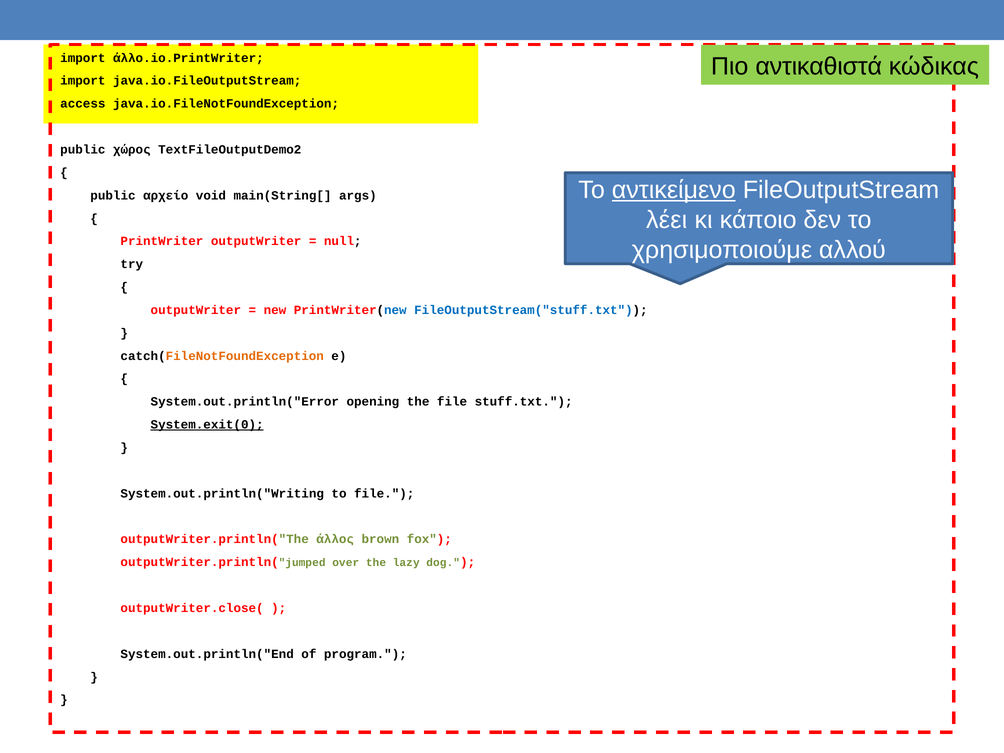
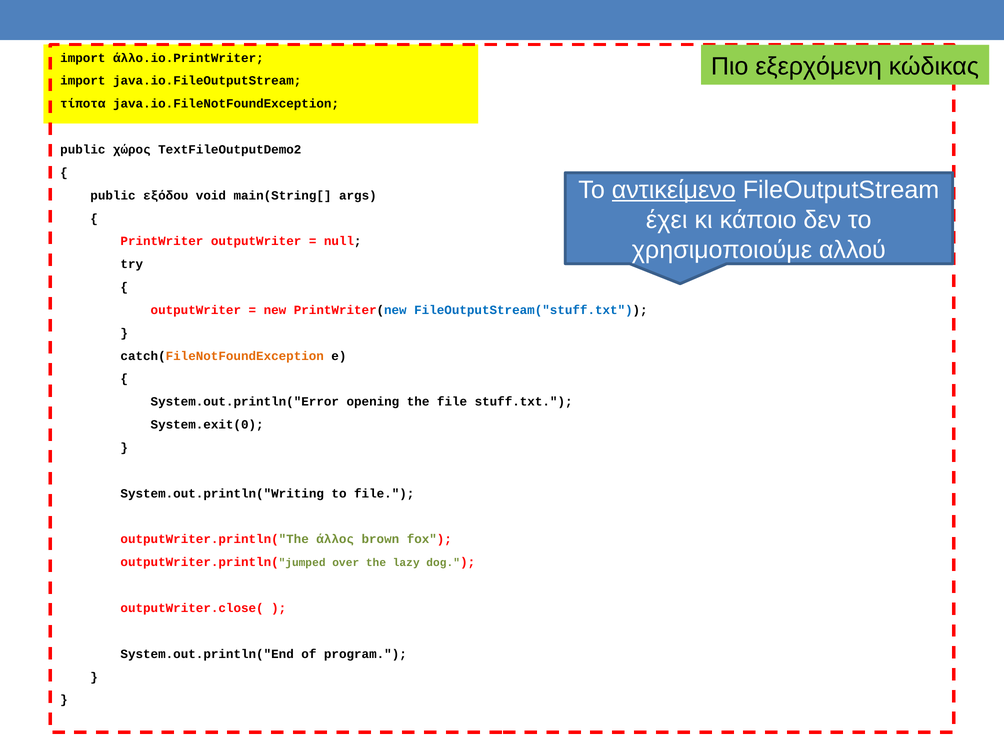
αντικαθιστά: αντικαθιστά -> εξερχόμενη (819, 67)
access: access -> τίποτα (83, 104)
αρχείο: αρχείο -> εξόδου (166, 195)
λέει: λέει -> έχει (667, 220)
System.exit(0 underline: present -> none (207, 425)
